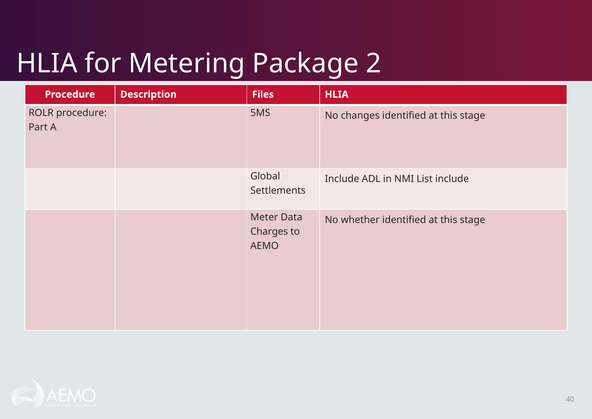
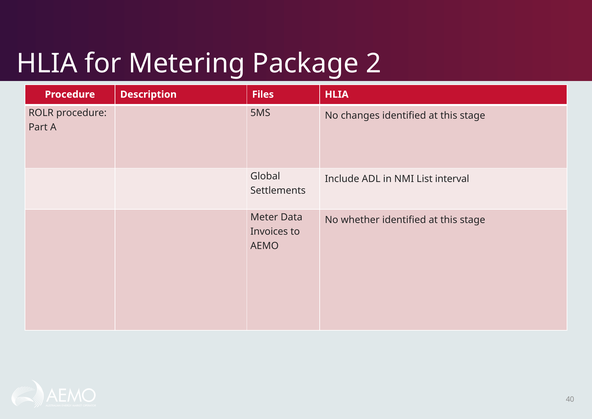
List include: include -> interval (452, 179)
Charges: Charges -> Invoices (269, 231)
